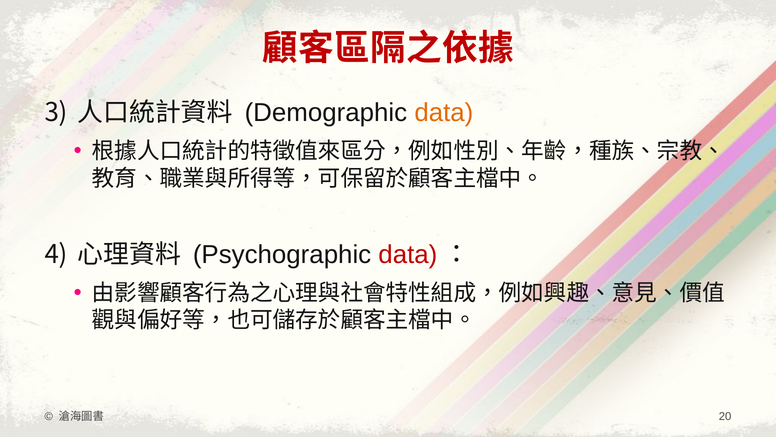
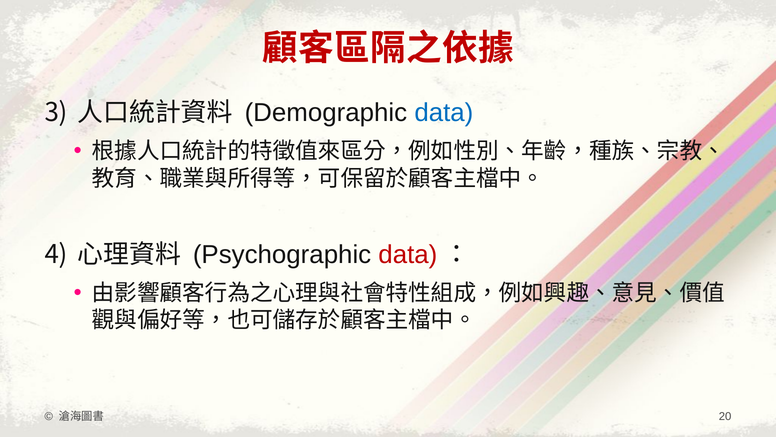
data colour: orange -> blue (444, 113)
